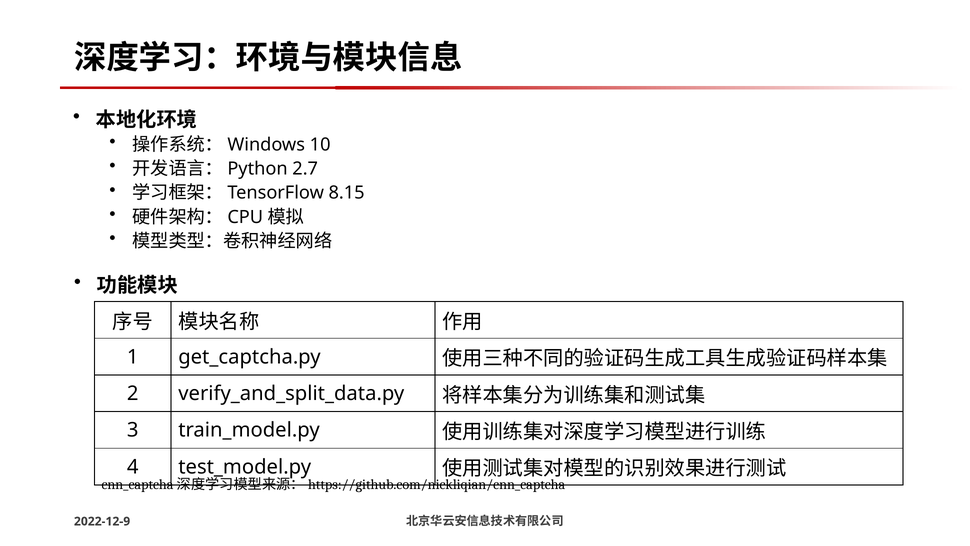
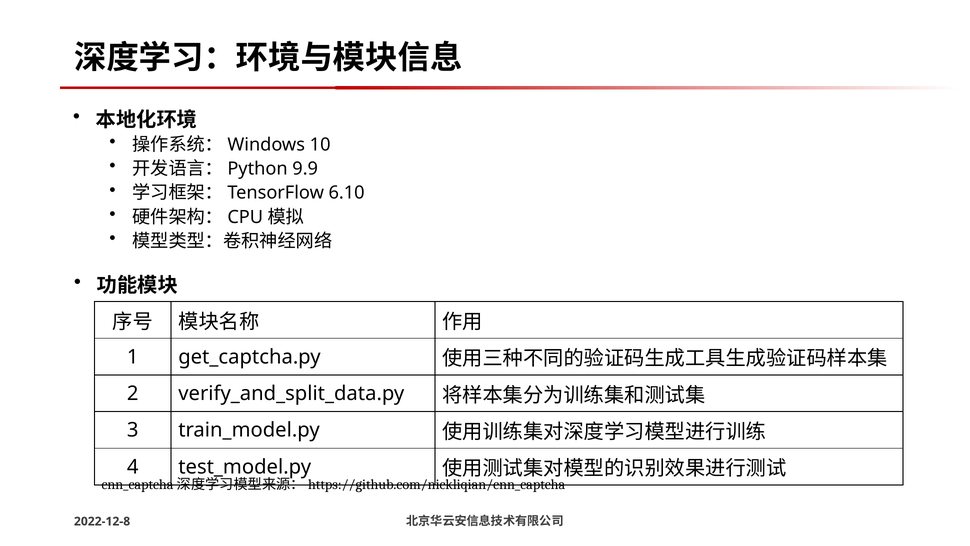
2.7: 2.7 -> 9.9 (305, 169)
8.15: 8.15 -> 6.10 (347, 193)
2022-12-9: 2022-12-9 -> 2022-12-8 (102, 521)
